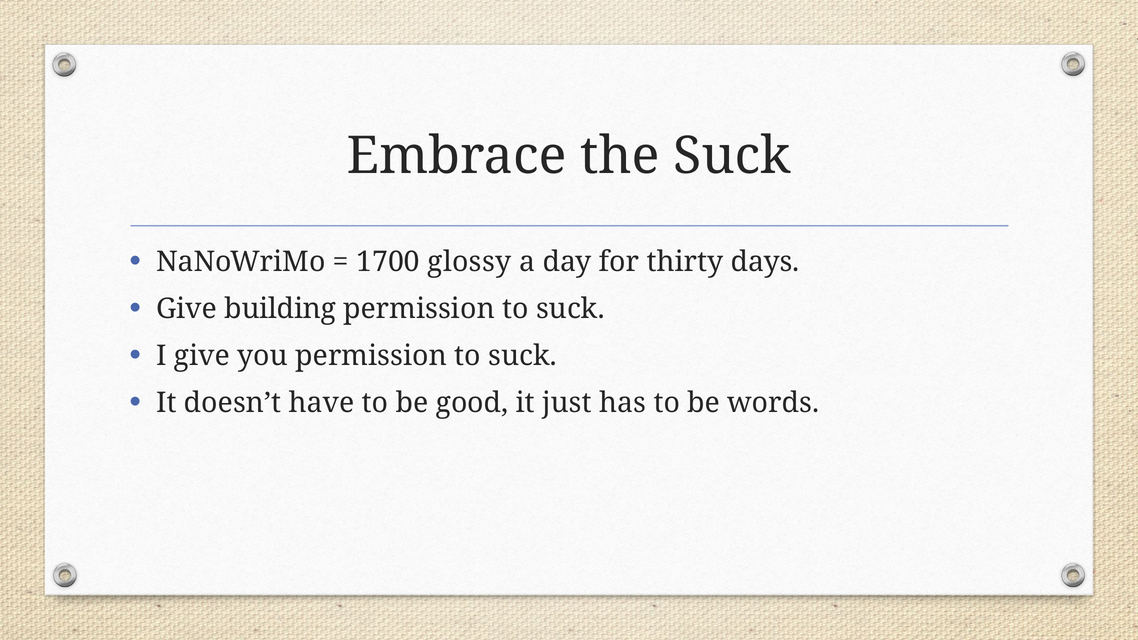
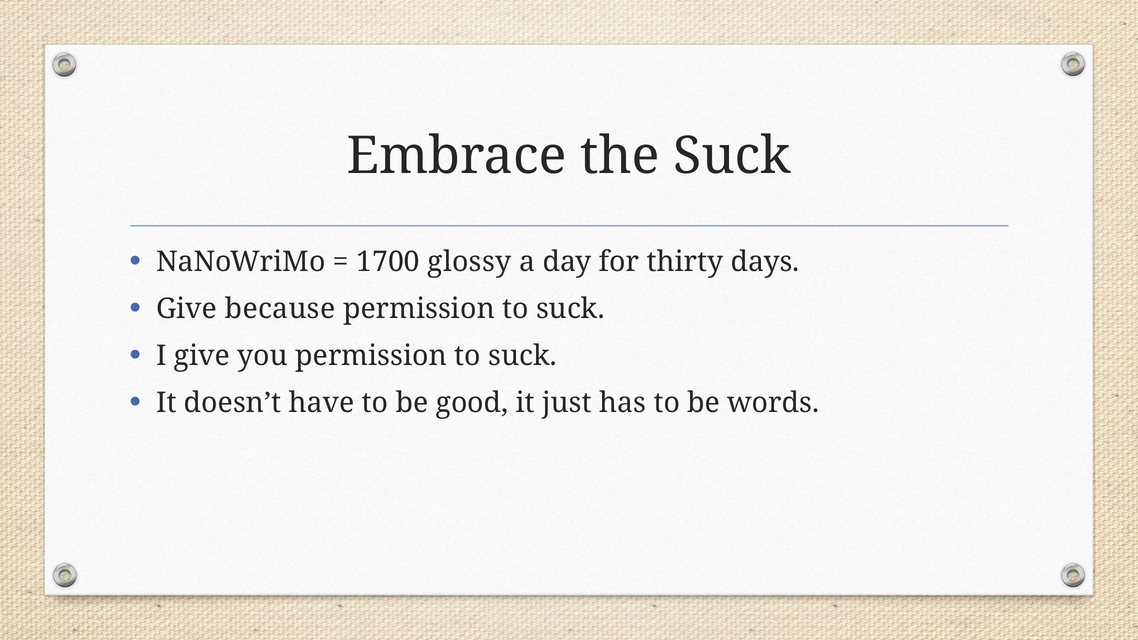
building: building -> because (280, 309)
